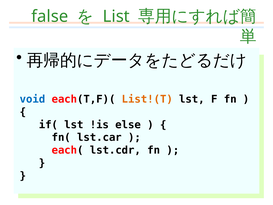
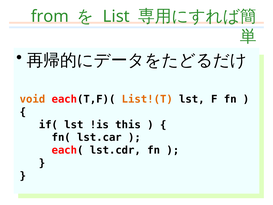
false: false -> from (50, 16)
void colour: blue -> orange (33, 99)
else: else -> this (128, 125)
